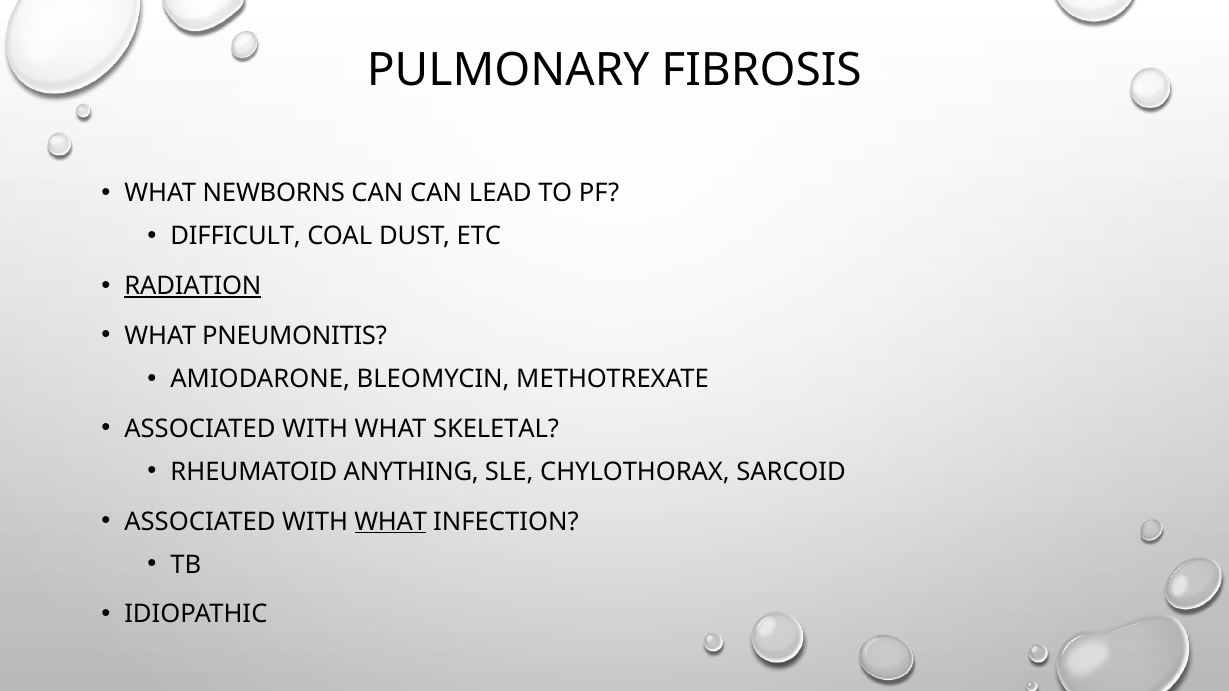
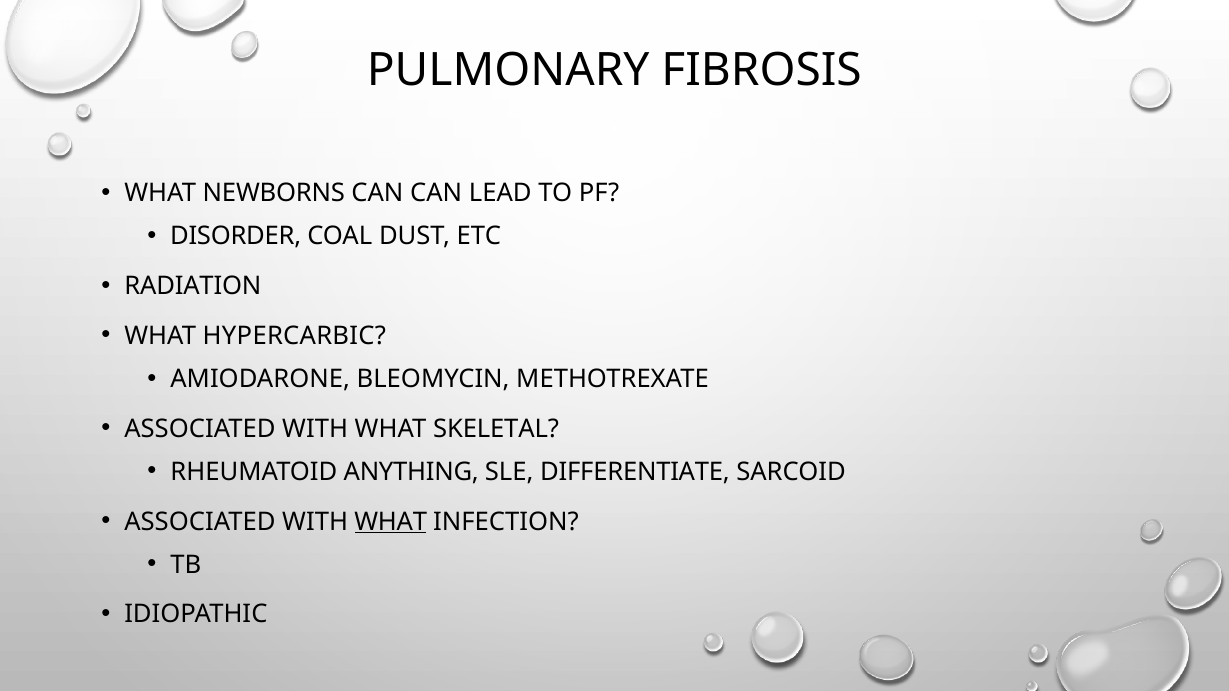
DIFFICULT: DIFFICULT -> DISORDER (236, 237)
RADIATION underline: present -> none (193, 286)
PNEUMONITIS: PNEUMONITIS -> HYPERCARBIC (294, 336)
CHYLOTHORAX: CHYLOTHORAX -> DIFFERENTIATE (635, 472)
